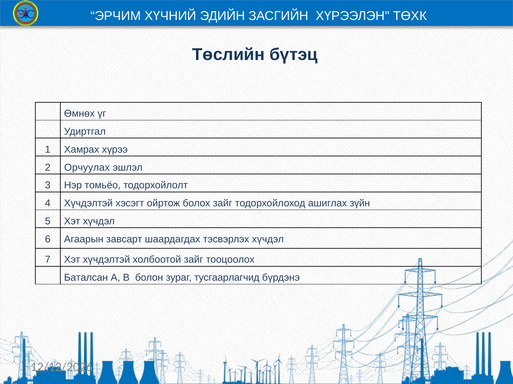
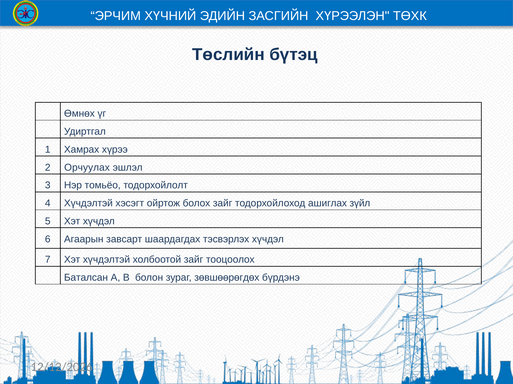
зүйн: зүйн -> зүйл (360, 204)
тусгаарлагчид: тусгаарлагчид -> зөвшөөрөгдөх (227, 278)
